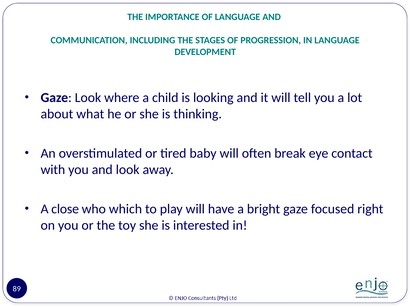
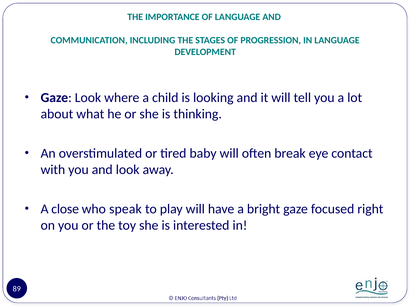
which: which -> speak (125, 209)
